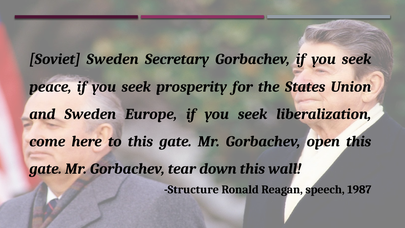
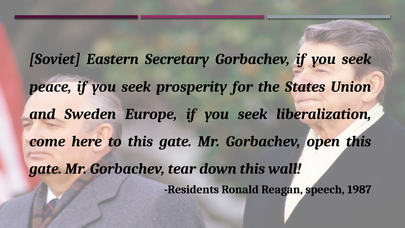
Soviet Sweden: Sweden -> Eastern (113, 59)
Structure: Structure -> Residents (191, 189)
